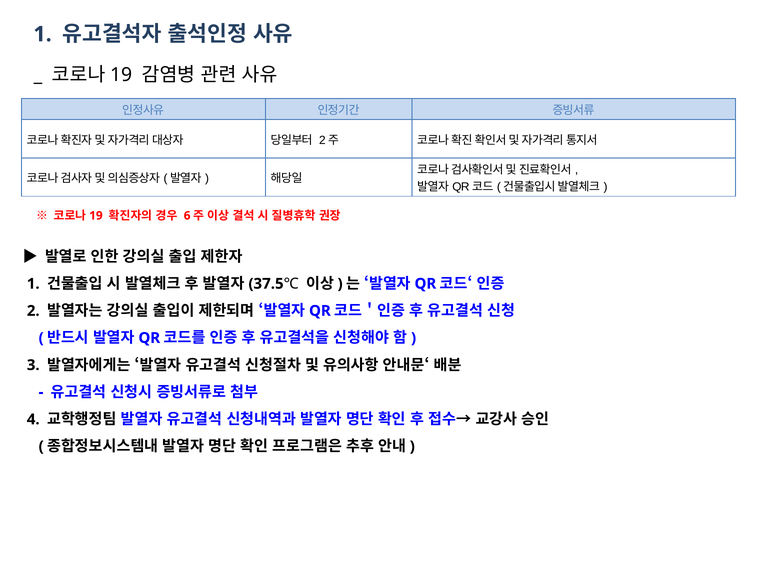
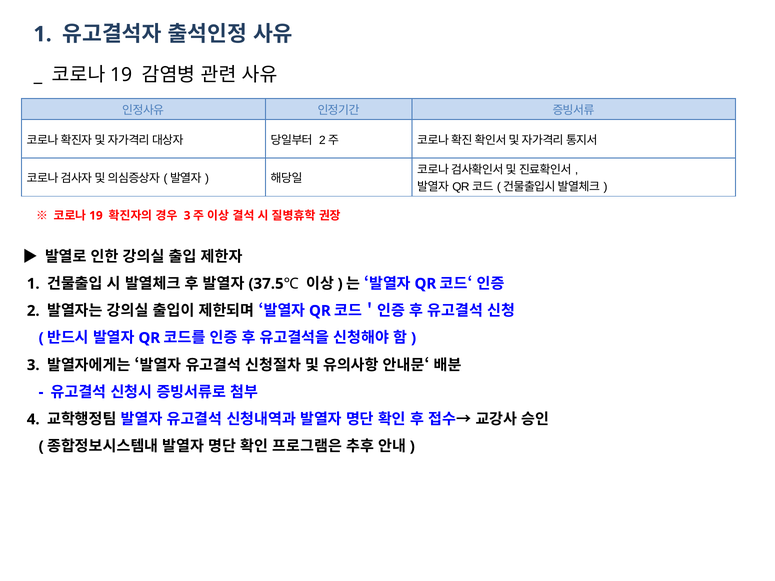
6: 6 -> 3 (187, 216)
